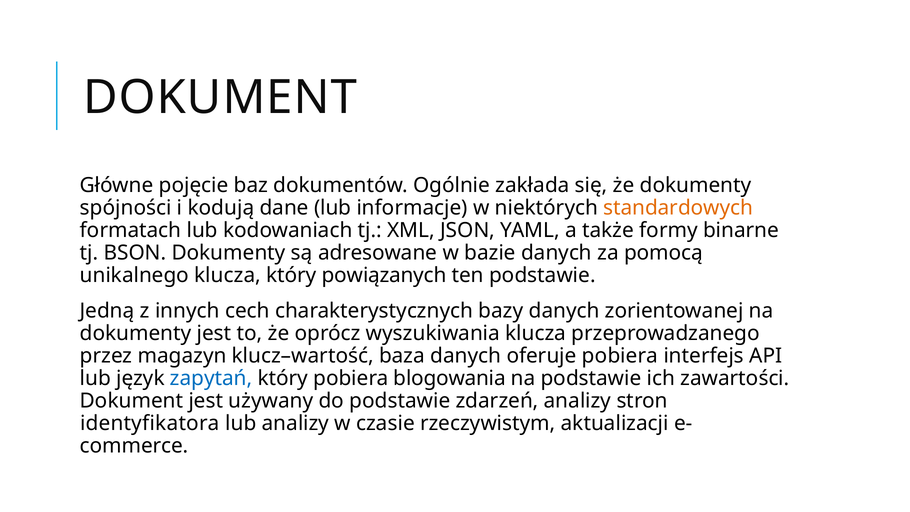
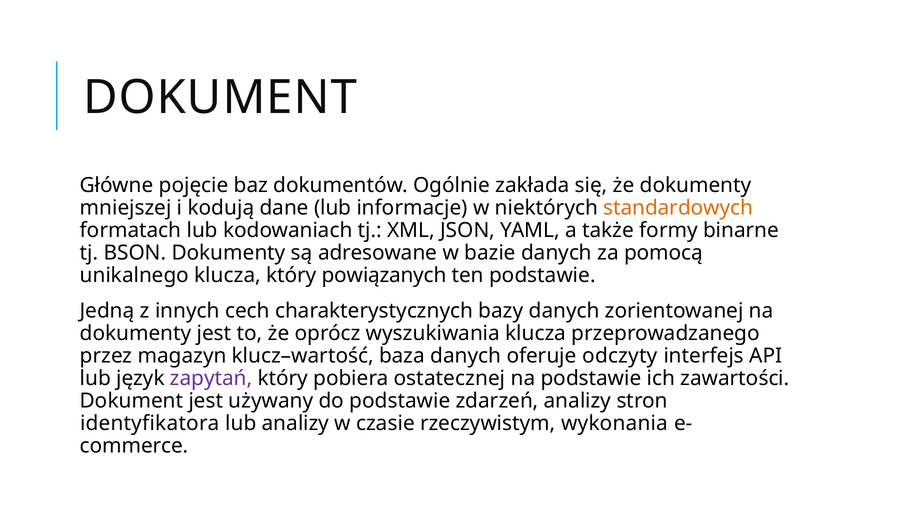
spójności: spójności -> mniejszej (126, 208)
oferuje pobiera: pobiera -> odczyty (620, 356)
zapytań colour: blue -> purple (211, 378)
blogowania: blogowania -> ostatecznej (450, 378)
aktualizacji: aktualizacji -> wykonania (615, 423)
